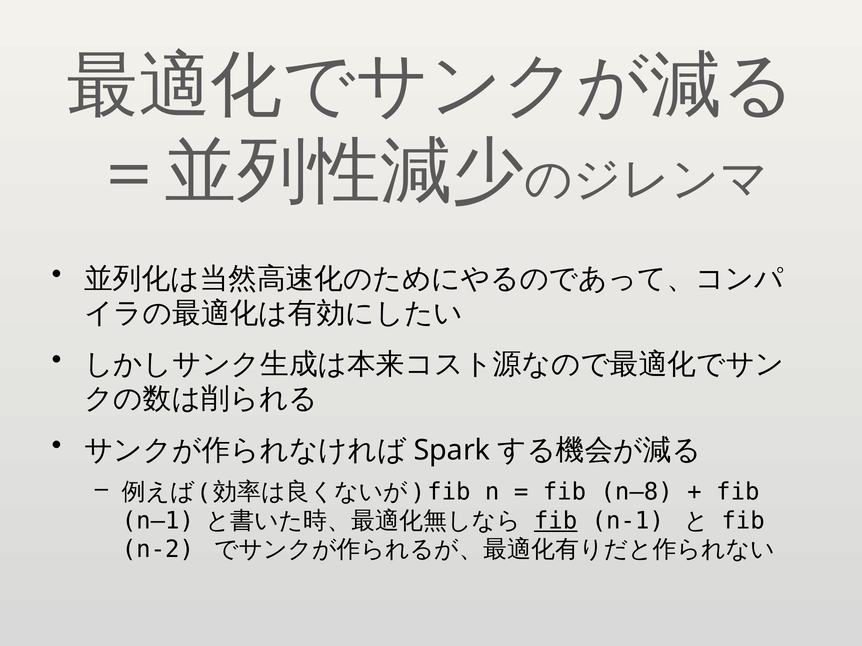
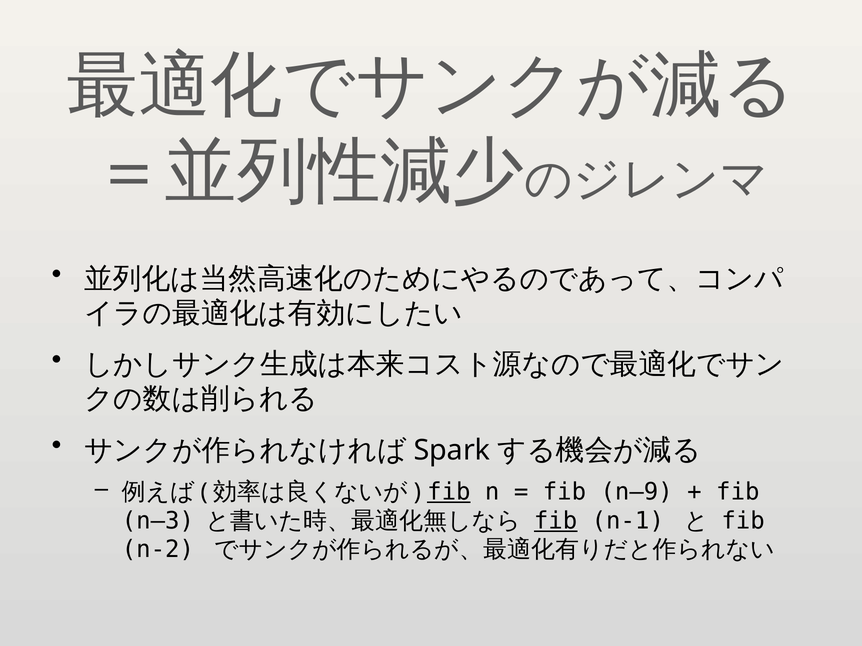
fib underline: none -> present (449, 492)
n–8: n–8 -> n–9 (637, 492)
n–1: n–1 -> n–3 (158, 521)
